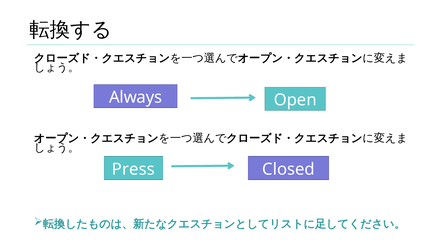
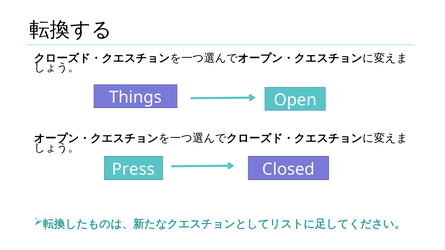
Always: Always -> Things (135, 97)
